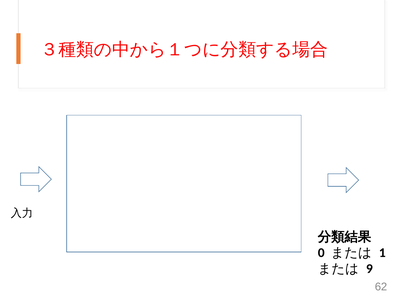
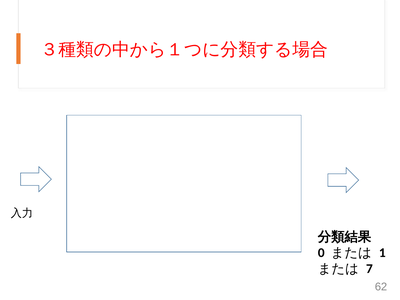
9: 9 -> 7 (369, 269)
